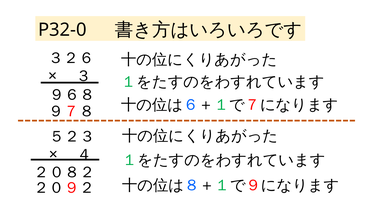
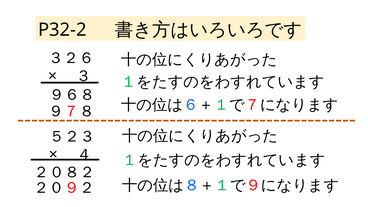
P32-0: P32-0 -> P32-2 (62, 30)
